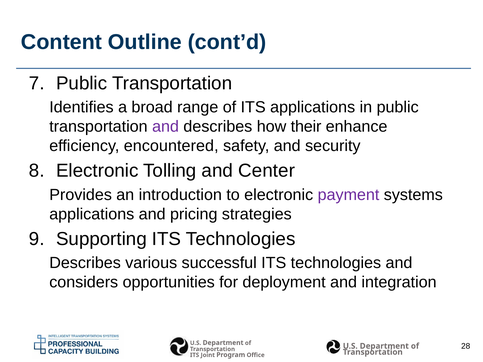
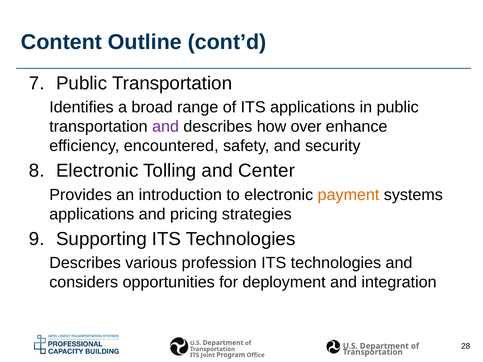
their: their -> over (306, 127)
payment colour: purple -> orange (348, 195)
successful: successful -> profession (219, 263)
